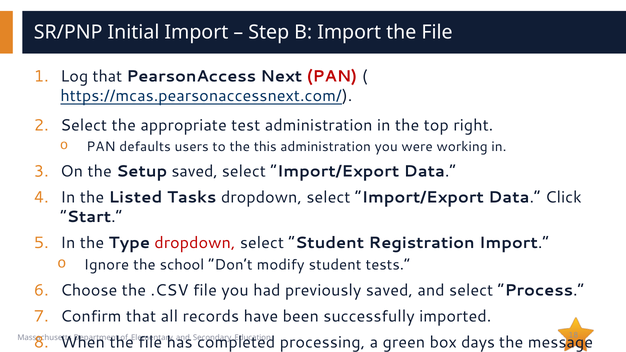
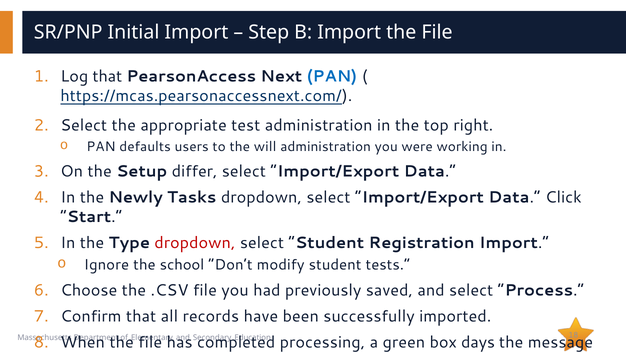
PAN colour: red -> blue (332, 76)
the this: this -> will (265, 147)
Setup saved: saved -> differ (195, 171)
Listed: Listed -> Newly (136, 197)
